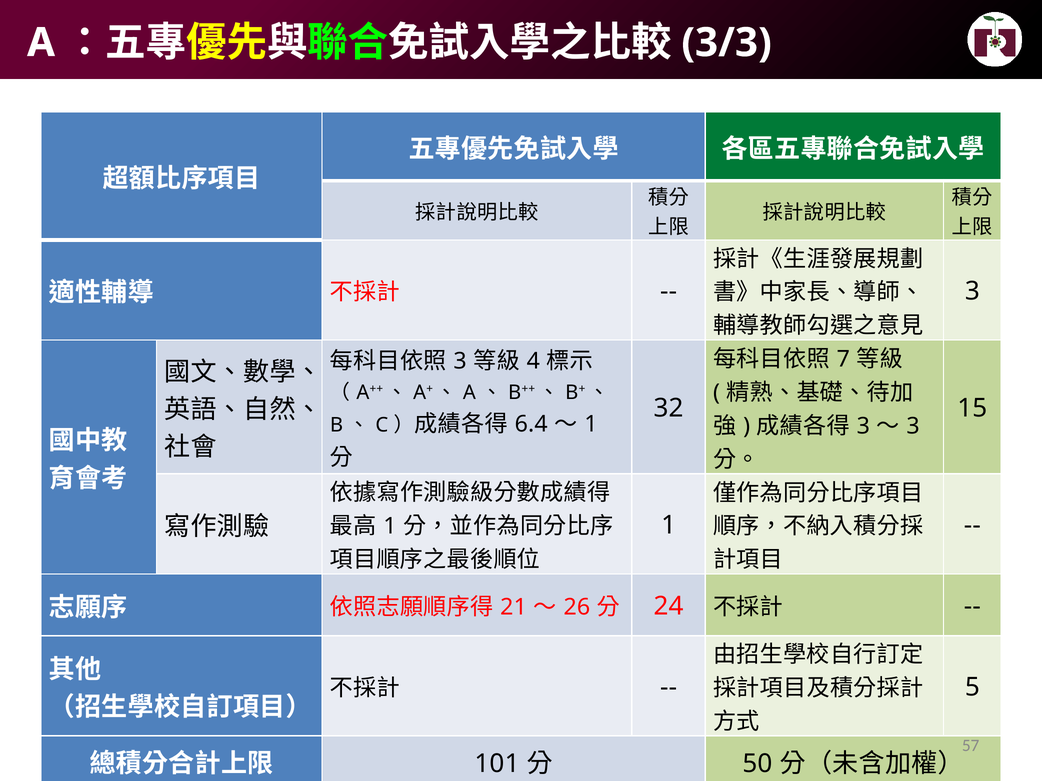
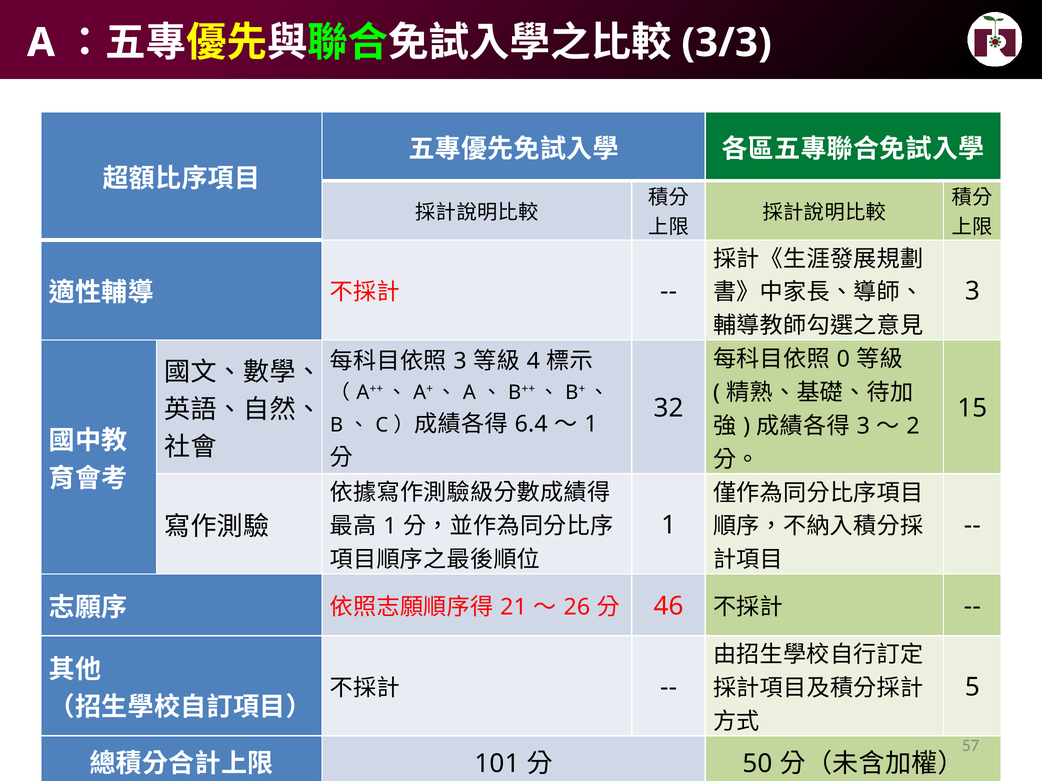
7: 7 -> 0 (843, 359)
3: 3 -> 2 (913, 426)
24: 24 -> 46 (668, 607)
